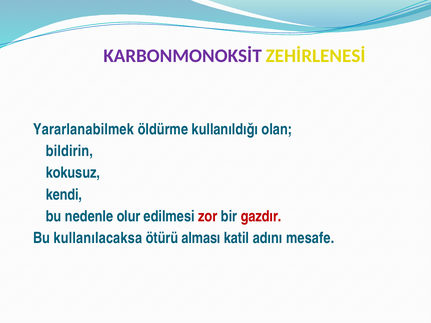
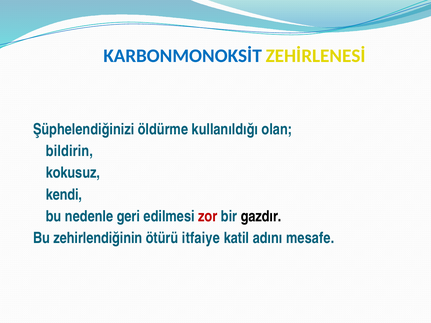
KARBONMONOKSİT colour: purple -> blue (183, 56)
Yararlanabilmek: Yararlanabilmek -> Şüphelendiğinizi (84, 129)
olur: olur -> geri (128, 217)
gazdır colour: red -> black (261, 217)
kullanılacaksa: kullanılacaksa -> zehirlendiğinin (98, 238)
alması: alması -> itfaiye (201, 238)
